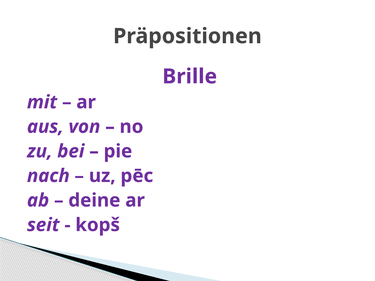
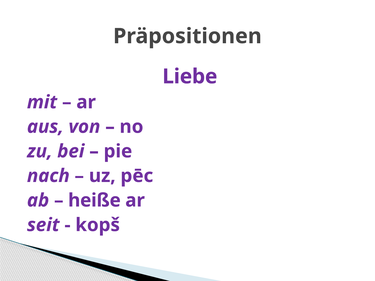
Brille: Brille -> Liebe (190, 77)
deine: deine -> heiße (94, 201)
